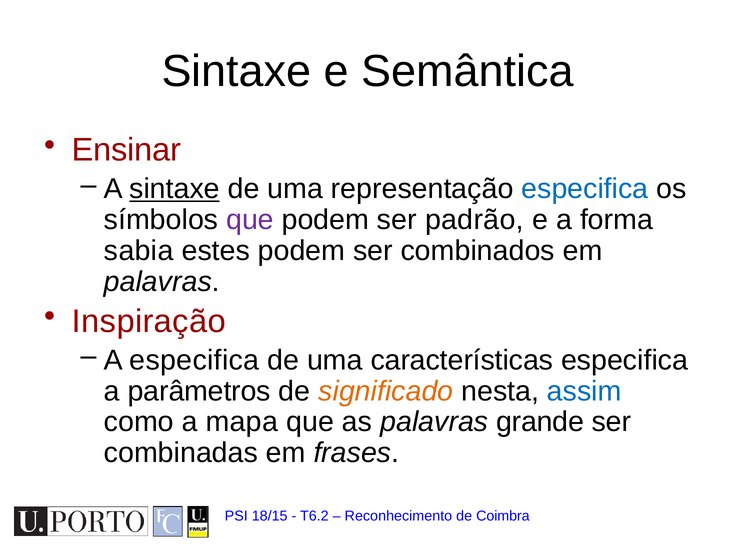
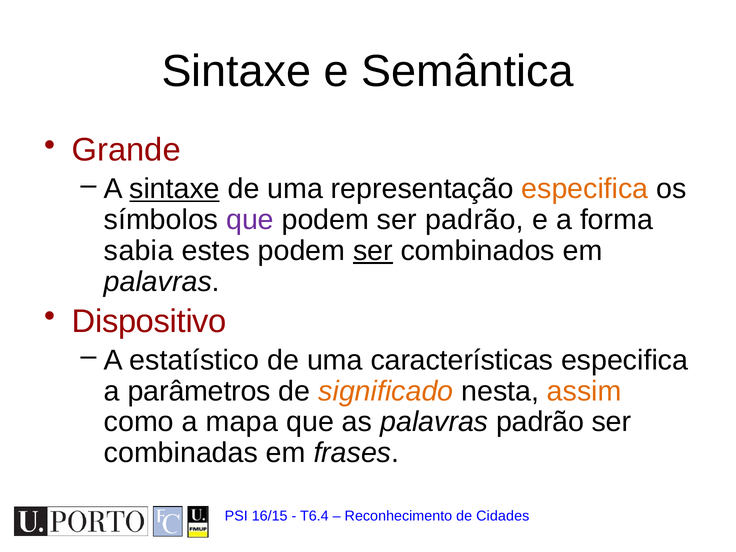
Ensinar: Ensinar -> Grande (126, 150)
especifica colour: blue -> orange (585, 189)
ser underline: none -> present (373, 251)
Inspiração: Inspiração -> Dispositivo (149, 321)
A especifica: especifica -> estatístico (194, 360)
assim colour: blue -> orange (584, 391)
palavras grande: grande -> padrão (540, 422)
18/15: 18/15 -> 16/15 (270, 516)
T6.2: T6.2 -> T6.4 (314, 516)
Coimbra: Coimbra -> Cidades (503, 516)
